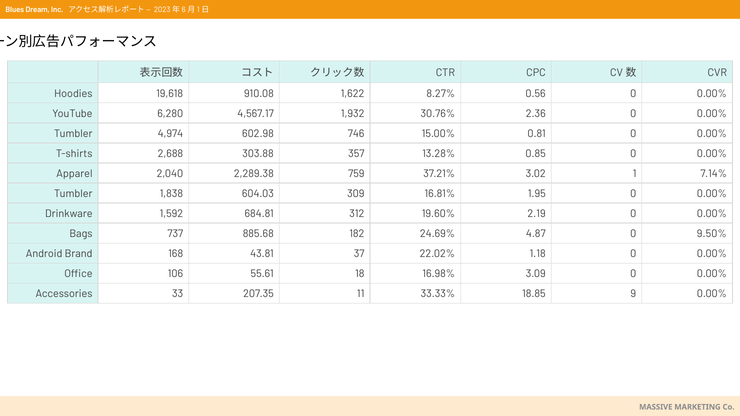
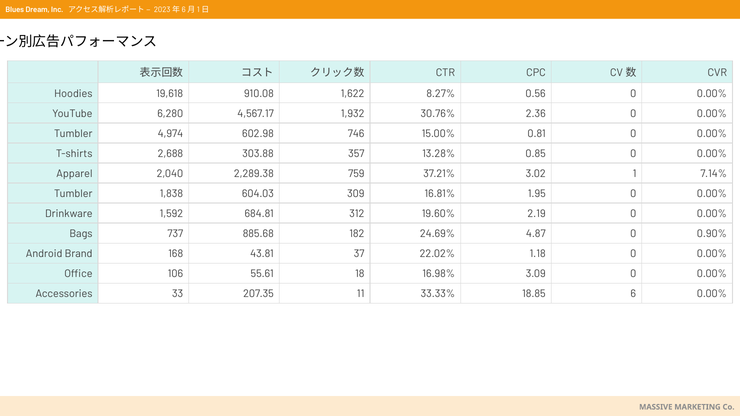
9.50%: 9.50% -> 0.90% (712, 234)
9: 9 -> 6 (633, 294)
